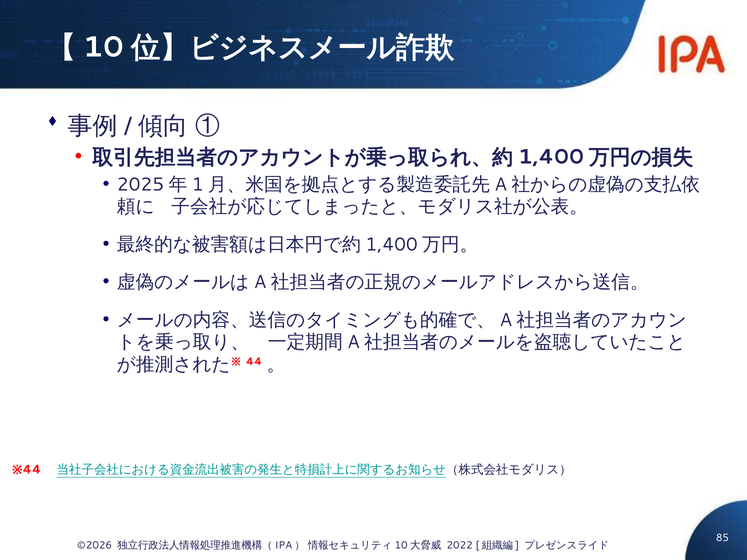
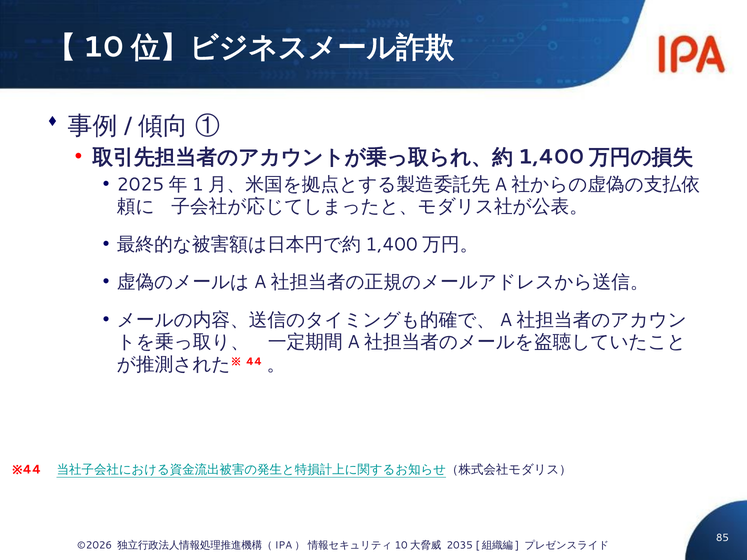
2022: 2022 -> 2035 (460, 546)
